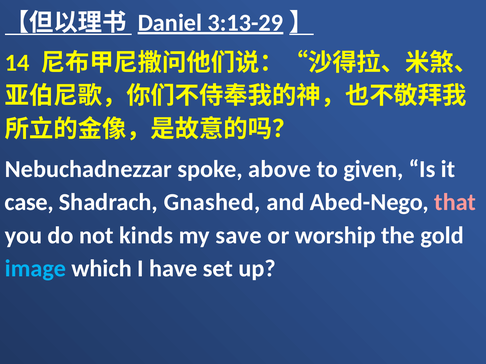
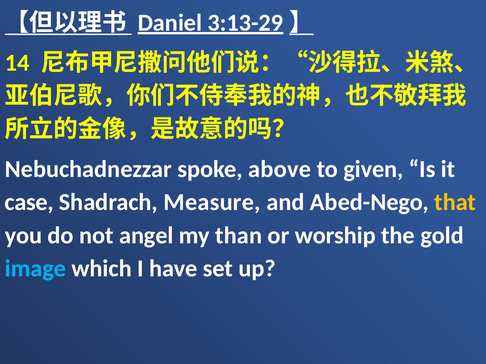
Gnashed: Gnashed -> Measure (212, 202)
that colour: pink -> yellow (455, 202)
kinds: kinds -> angel (146, 236)
save: save -> than (239, 236)
